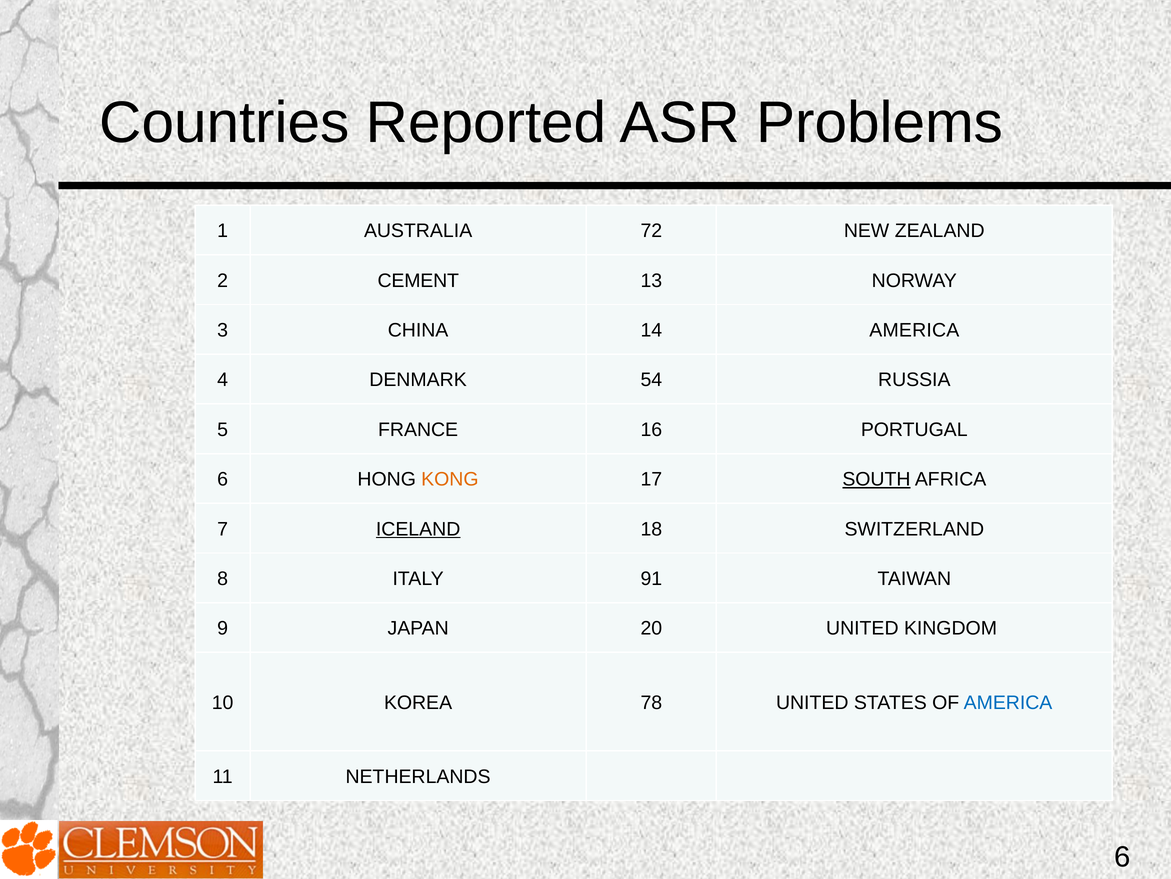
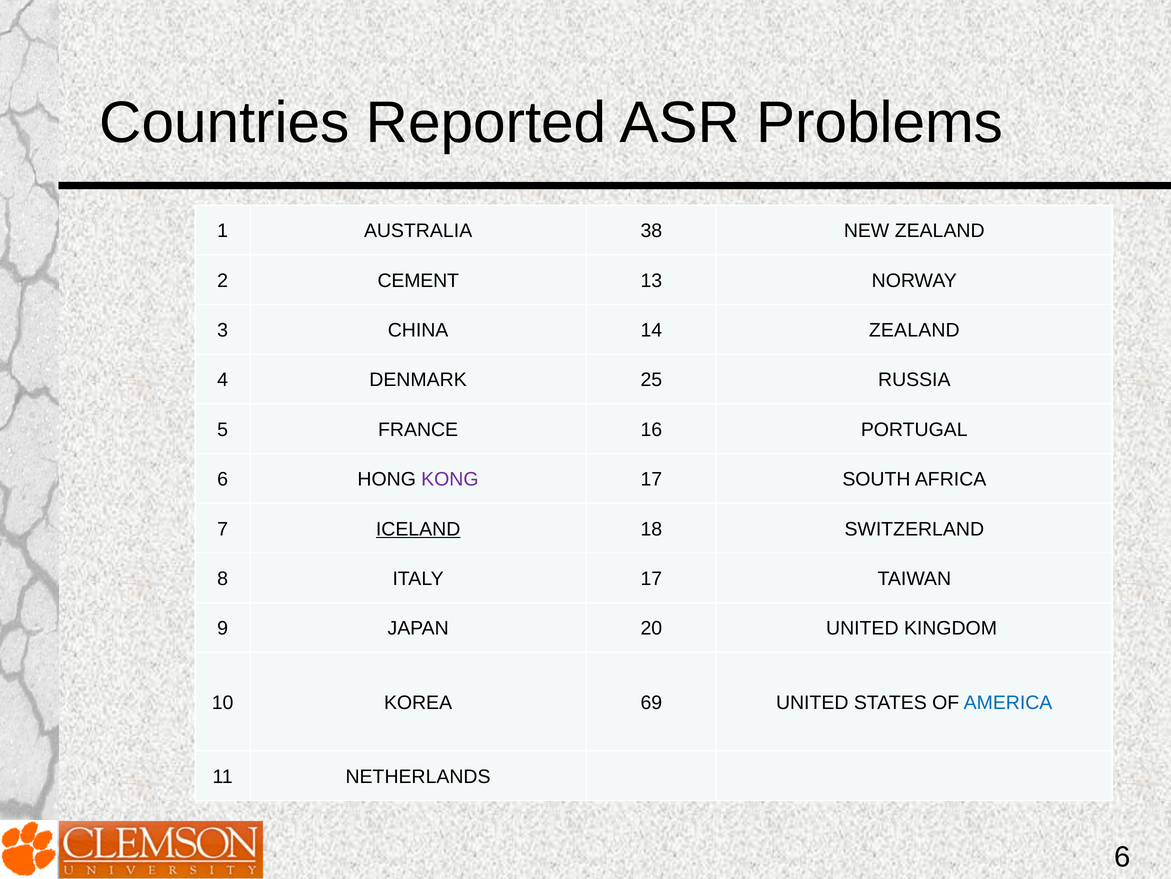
72: 72 -> 38 (651, 231)
14 AMERICA: AMERICA -> ZEALAND (914, 330)
54: 54 -> 25 (651, 380)
KONG colour: orange -> purple (450, 479)
SOUTH underline: present -> none (876, 479)
ITALY 91: 91 -> 17 (651, 578)
78: 78 -> 69 (651, 702)
